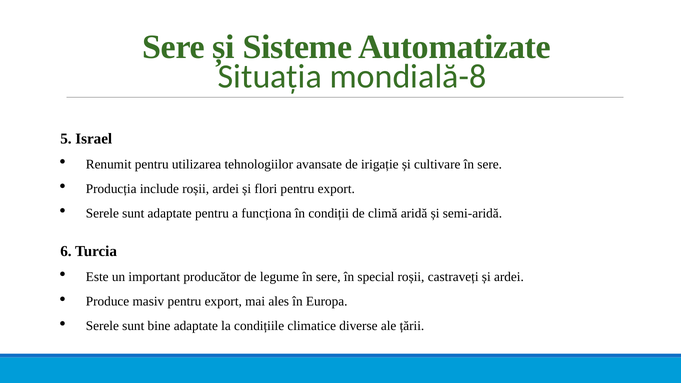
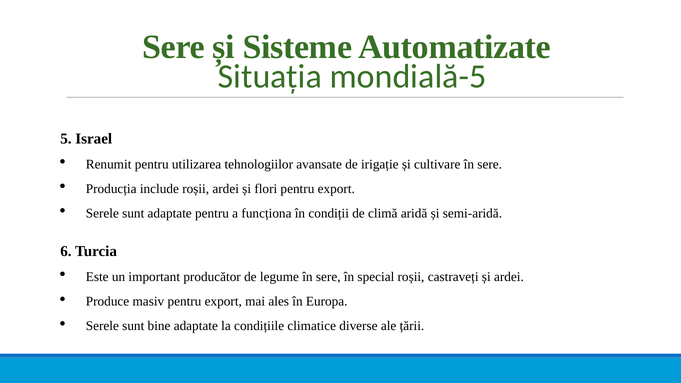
mondială-8: mondială-8 -> mondială-5 (408, 76)
